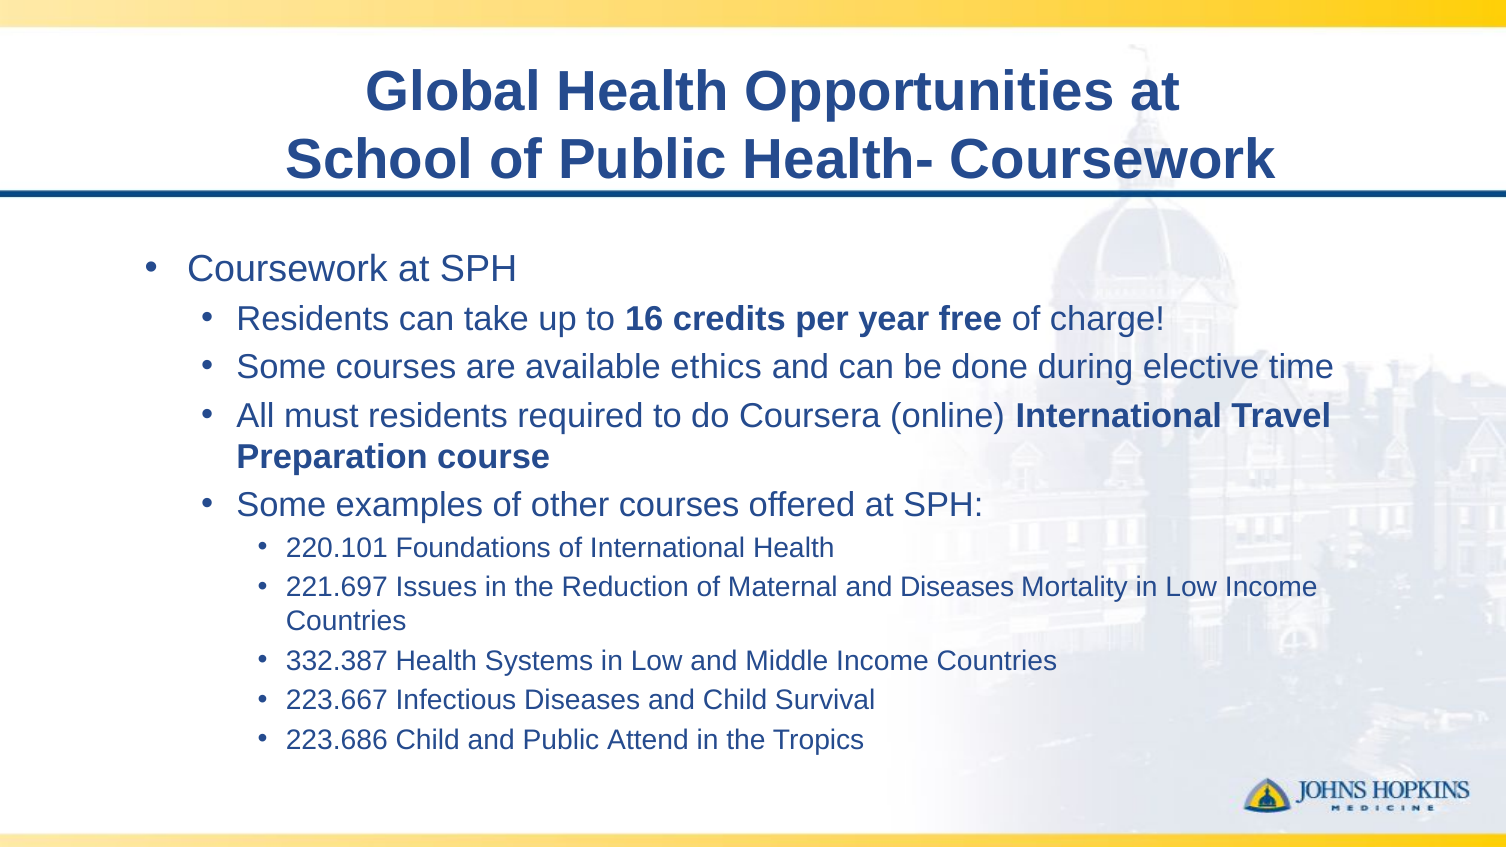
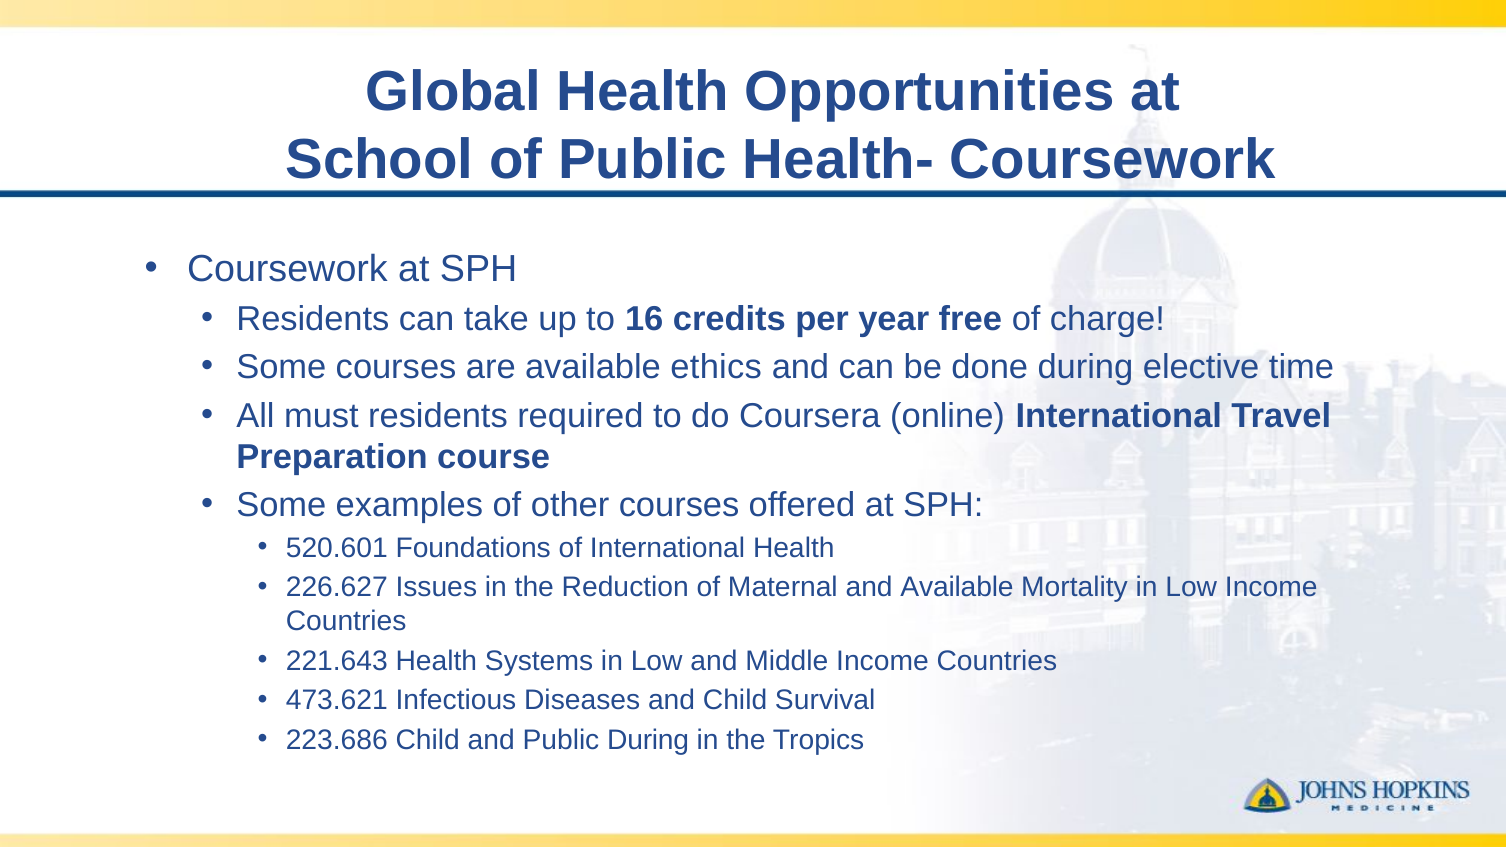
220.101: 220.101 -> 520.601 (337, 548)
221.697: 221.697 -> 226.627 (337, 588)
and Diseases: Diseases -> Available (957, 588)
332.387: 332.387 -> 221.643 (337, 661)
223.667: 223.667 -> 473.621 (337, 701)
Public Attend: Attend -> During (648, 740)
